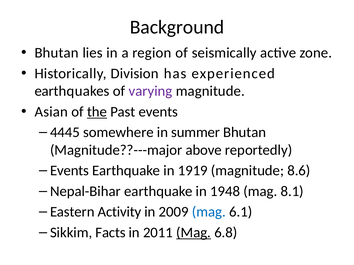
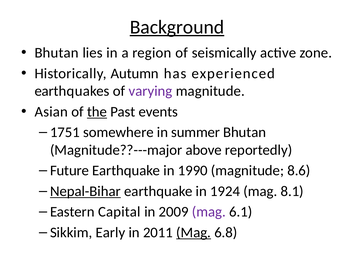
Background underline: none -> present (177, 27)
Division: Division -> Autumn (135, 74)
4445: 4445 -> 1751 (65, 133)
Events: Events -> Future (69, 171)
1919: 1919 -> 1990 (193, 171)
Nepal-Bihar underline: none -> present (85, 192)
1948: 1948 -> 1924 (225, 192)
Activity: Activity -> Capital (119, 212)
mag colour: blue -> purple (209, 212)
Facts: Facts -> Early (110, 233)
